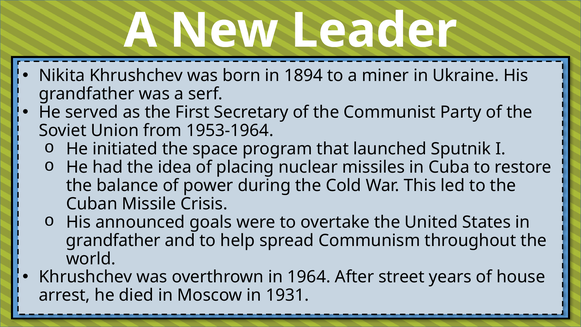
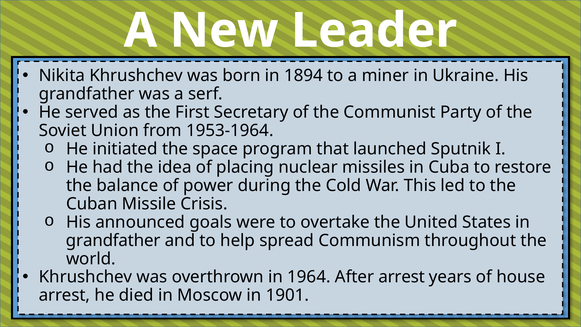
After street: street -> arrest (402, 277)
1931: 1931 -> 1901 (288, 295)
